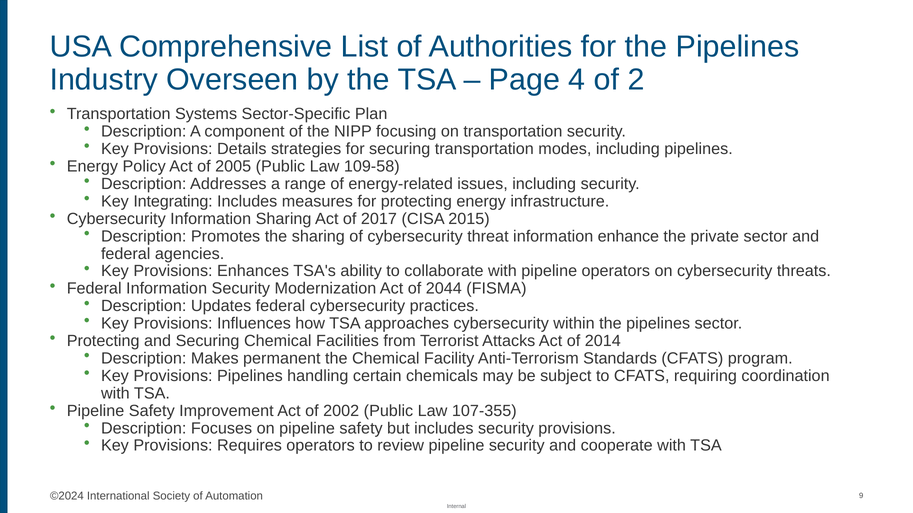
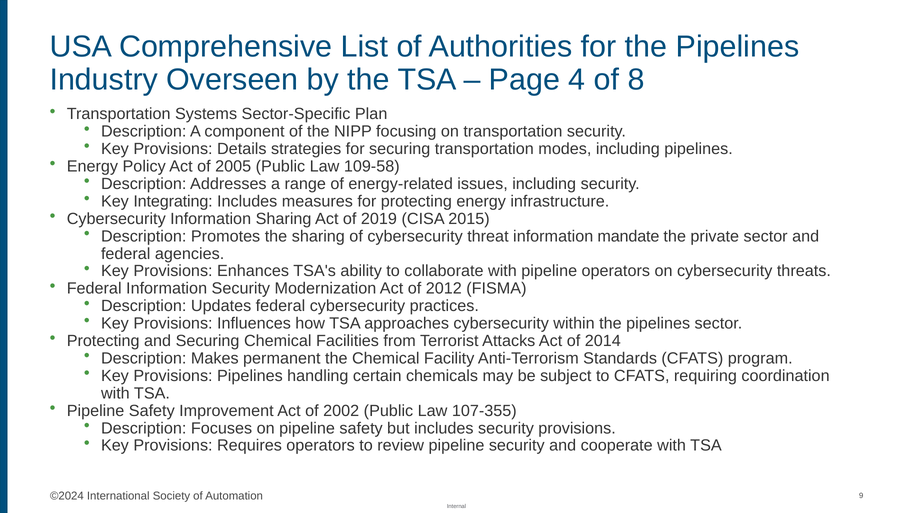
2: 2 -> 8 (636, 80)
2017: 2017 -> 2019 (379, 219)
enhance: enhance -> mandate (628, 236)
2044: 2044 -> 2012 (444, 289)
